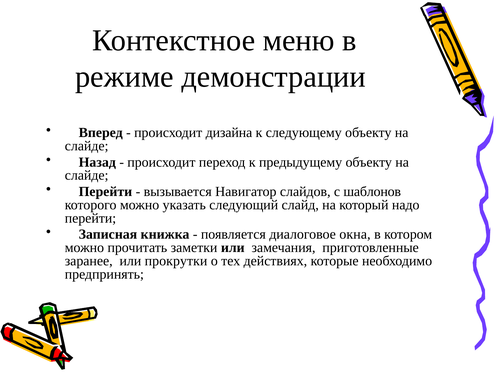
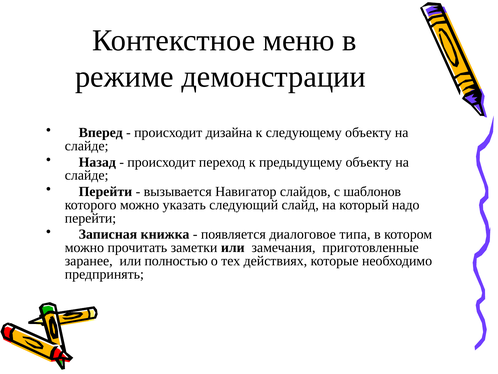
окна: окна -> типа (355, 234)
прокрутки: прокрутки -> полностью (176, 260)
